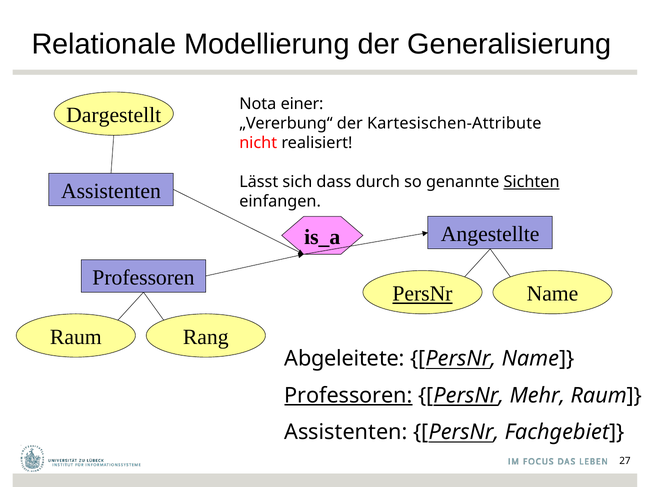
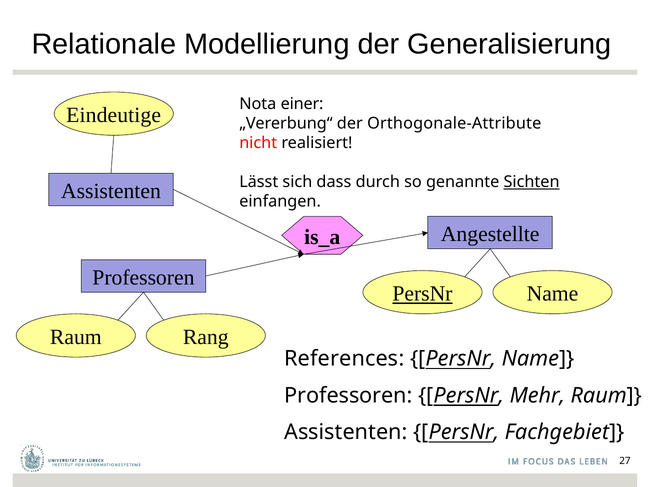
Dargestellt: Dargestellt -> Eindeutige (114, 115)
Kartesischen-Attribute: Kartesischen-Attribute -> Orthogonale-Attribute (454, 124)
Abgeleitete: Abgeleitete -> References (344, 359)
Professoren underline: present -> none (348, 396)
